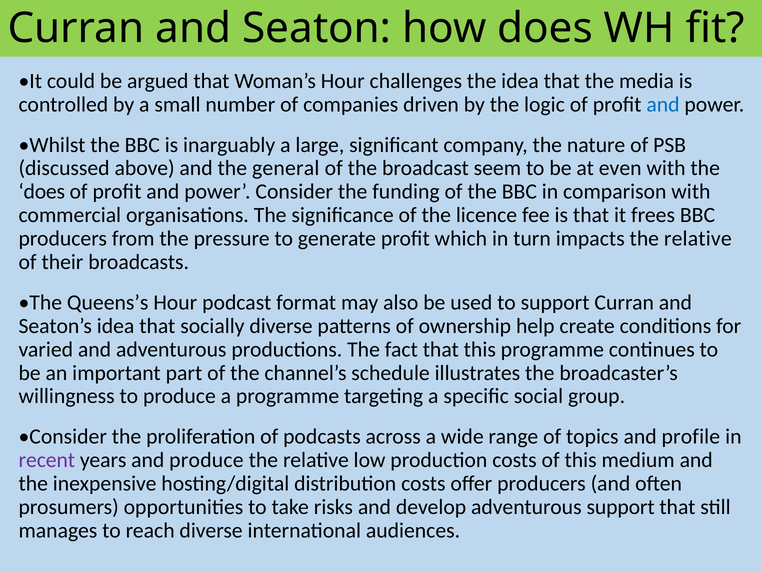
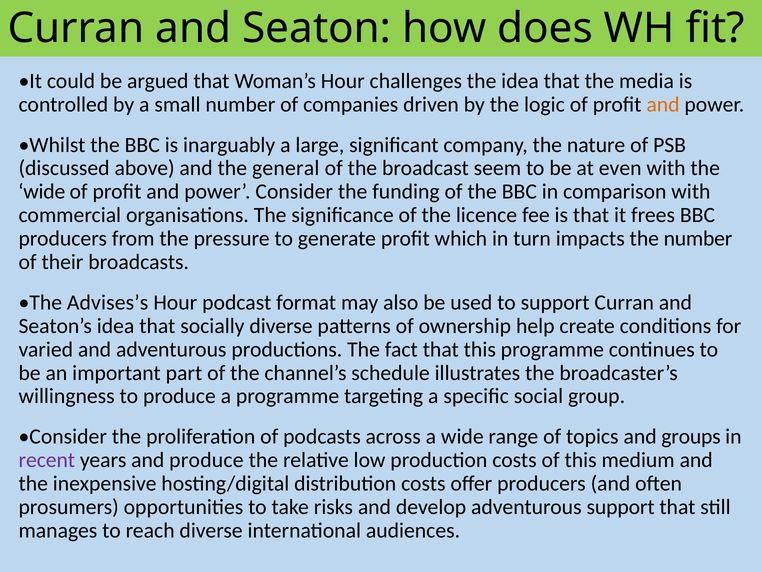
and colour: blue -> orange (663, 104)
does: does -> wide (42, 192)
impacts the relative: relative -> number (698, 238)
Queens’s: Queens’s -> Advises’s (108, 302)
profile: profile -> groups (691, 436)
